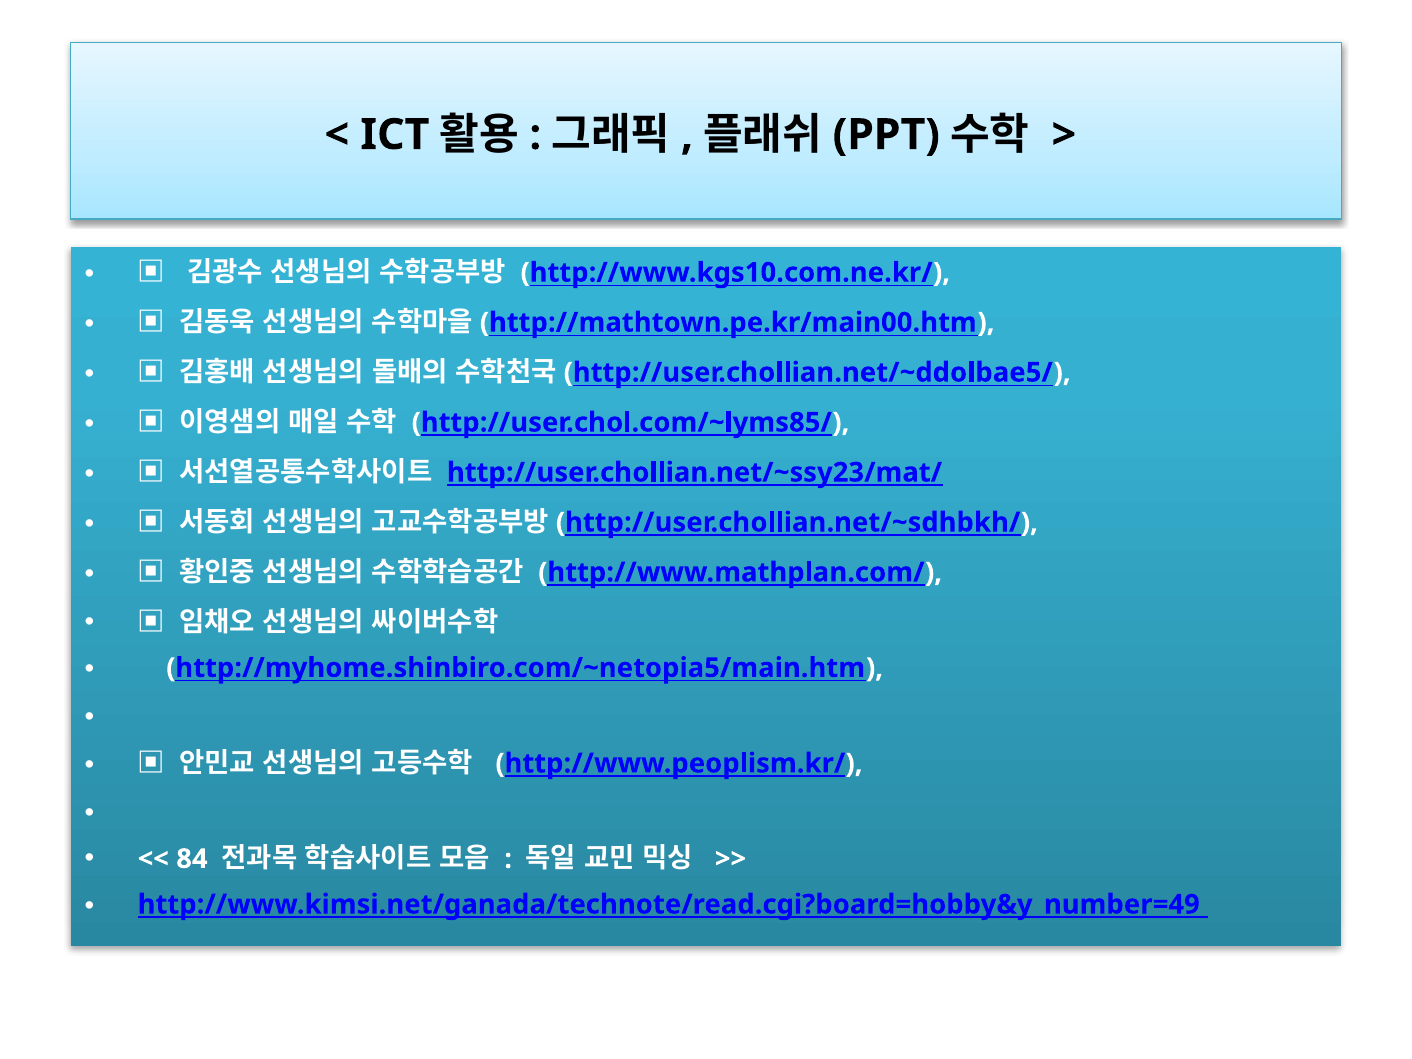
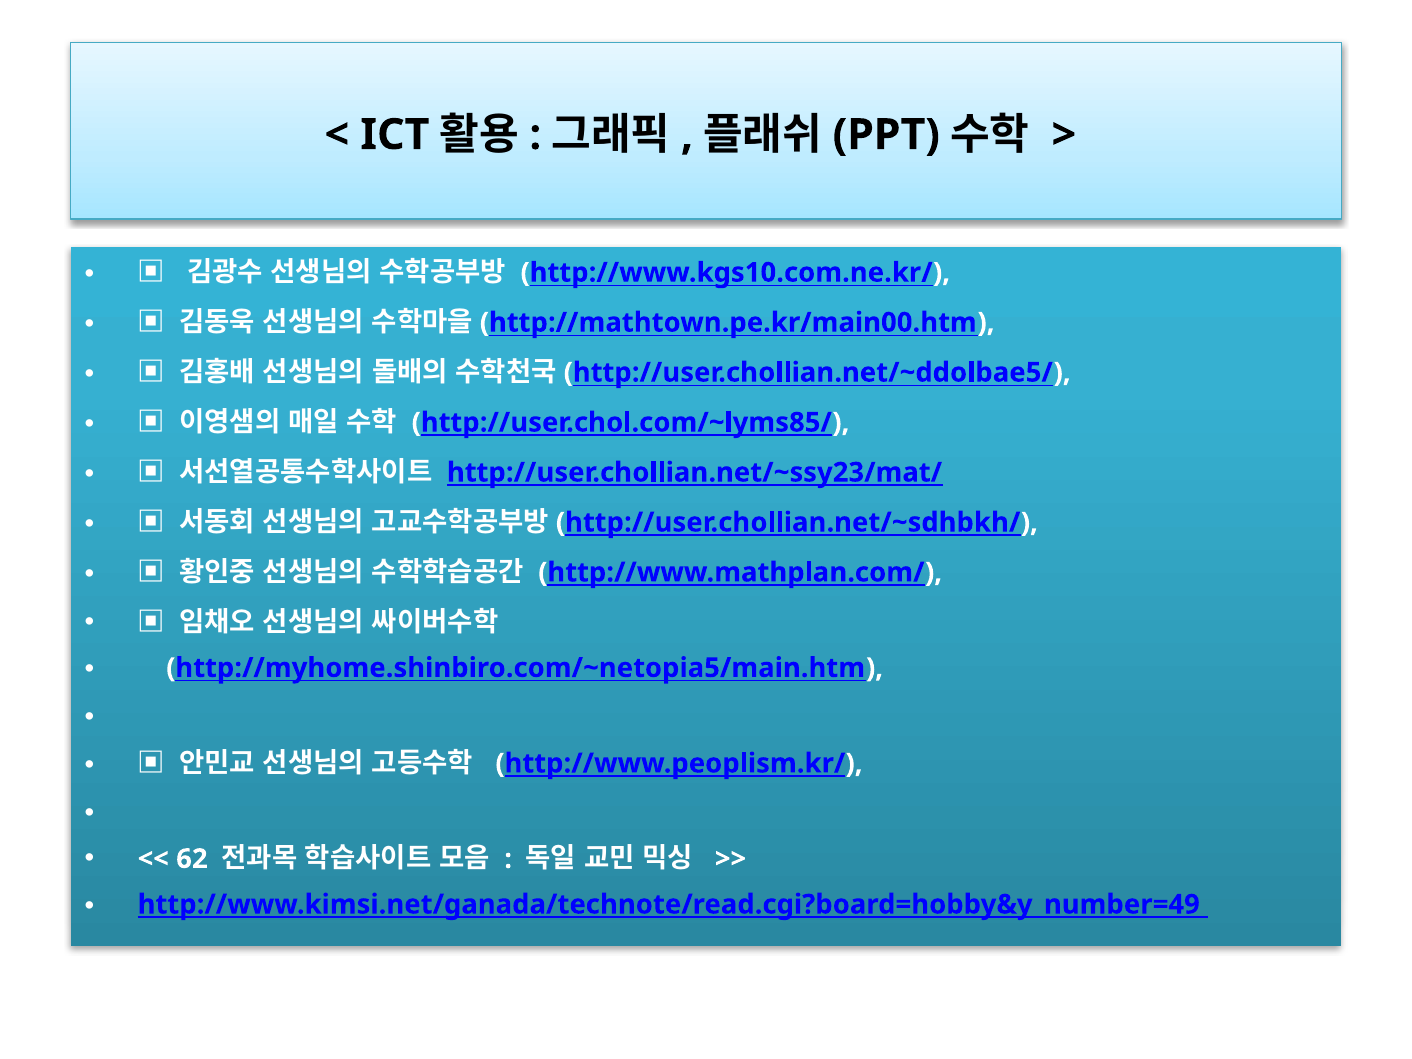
84: 84 -> 62 (192, 859)
